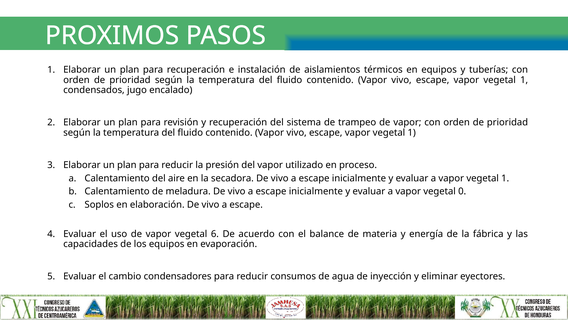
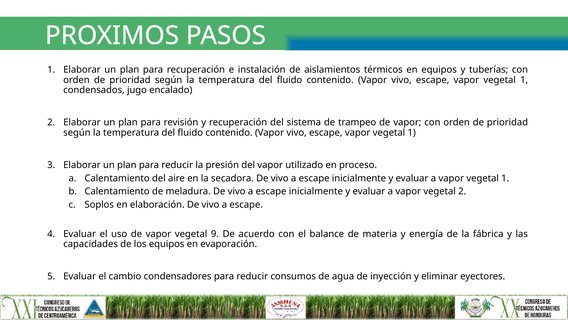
vegetal 0: 0 -> 2 (462, 191)
6: 6 -> 9 (215, 234)
